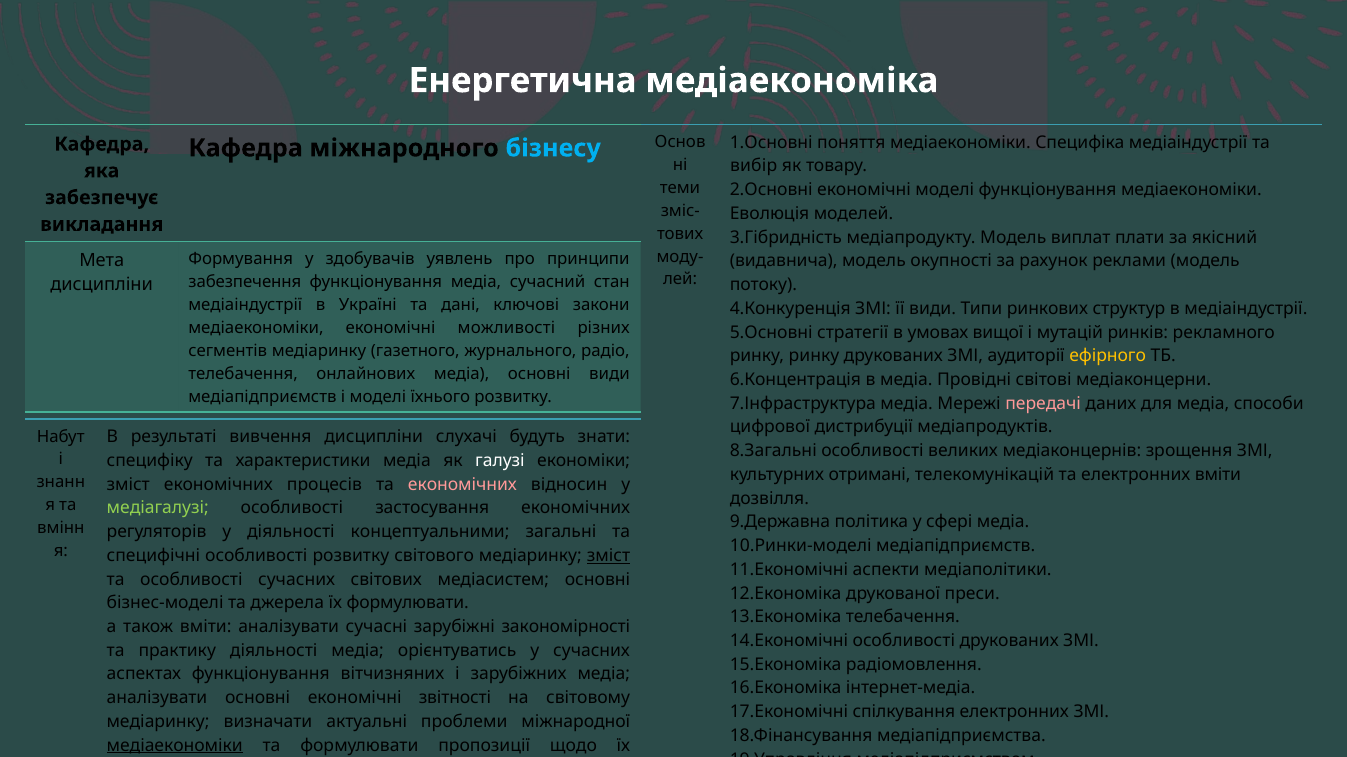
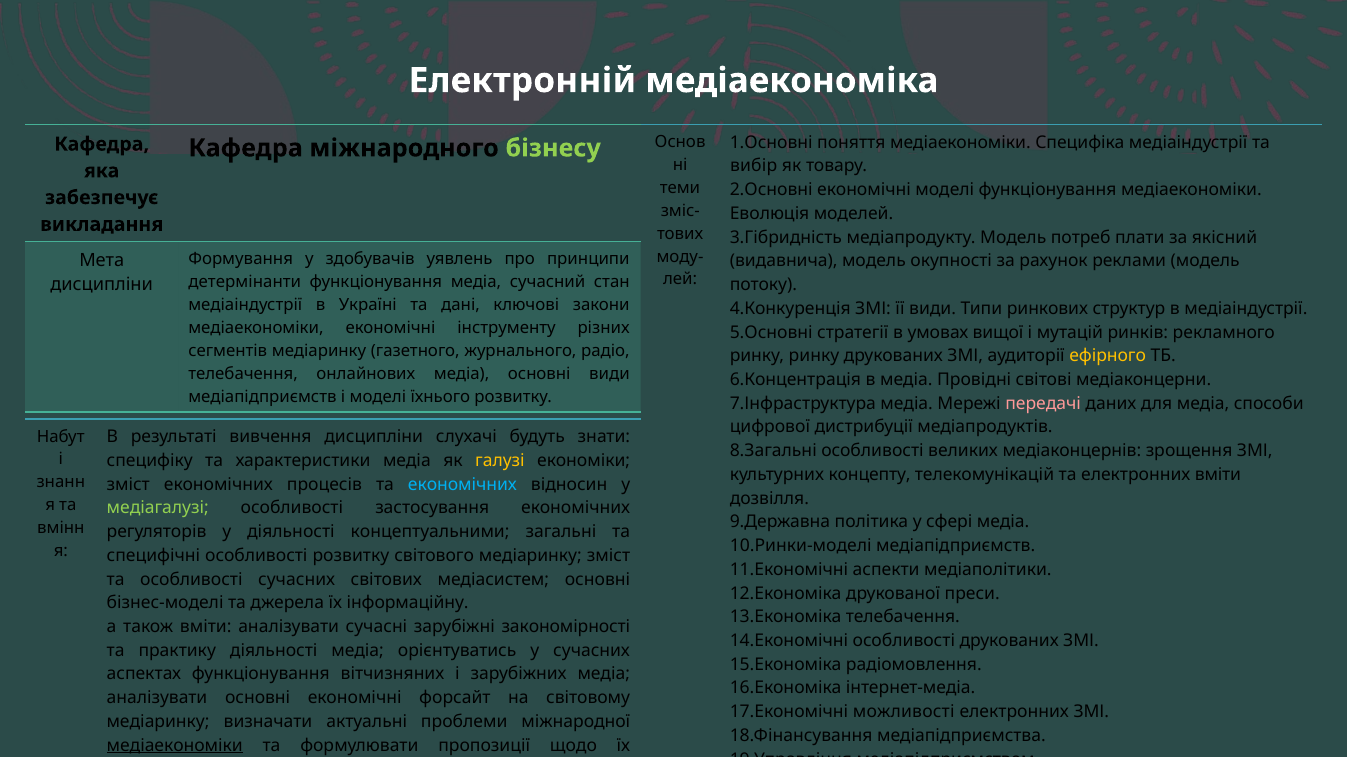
Енергетична: Енергетична -> Електронній (522, 81)
бізнесу colour: light blue -> light green (553, 148)
виплат: виплат -> потреб (1081, 238)
забезпечення: забезпечення -> детермінанти (245, 282)
можливості: можливості -> інструменту (507, 328)
галузі colour: white -> yellow (500, 461)
отримані: отримані -> концепту (870, 475)
економічних colour: pink -> light blue (462, 485)
зміст underline: present -> none (609, 556)
їх формулювати: формулювати -> інформаційну (408, 603)
звітності: звітності -> форсайт (455, 698)
спілкування: спілкування -> можливості (904, 712)
